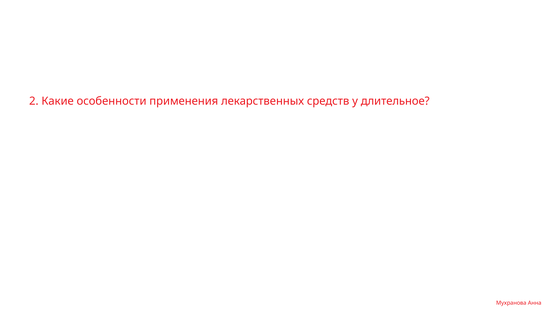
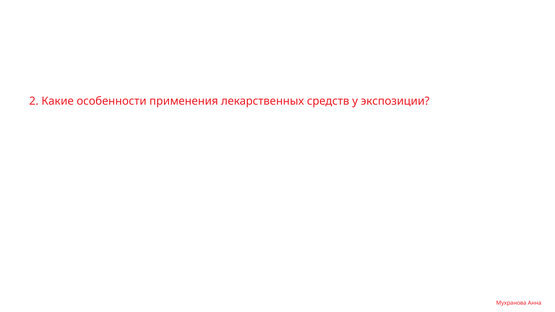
длительное: длительное -> экспозиции (395, 101)
